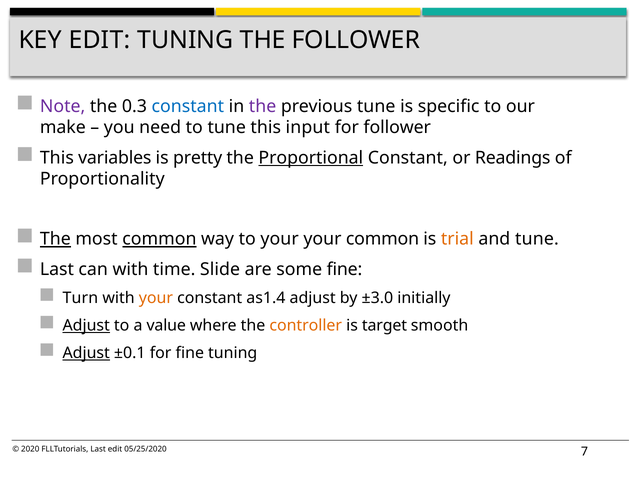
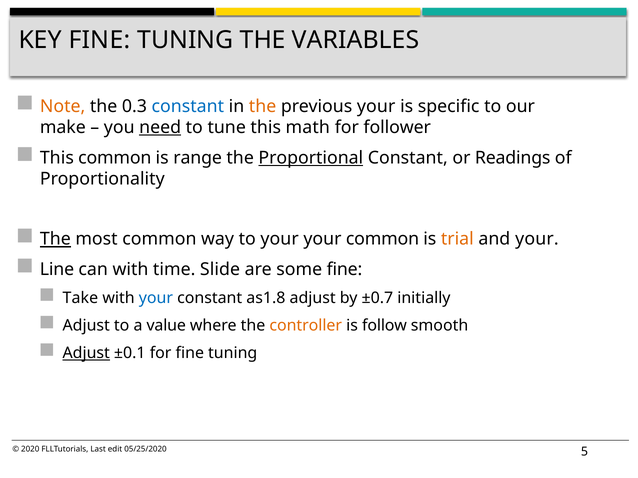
KEY EDIT: EDIT -> FINE (99, 40)
THE FOLLOWER: FOLLOWER -> VARIABLES (356, 40)
Note colour: purple -> orange (63, 106)
the colour: purple -> orange (263, 106)
previous tune: tune -> your (376, 106)
need underline: none -> present (160, 128)
input: input -> math (308, 128)
This variables: variables -> common (115, 158)
pretty: pretty -> range (198, 158)
common underline: present -> none (159, 239)
and tune: tune -> your (537, 239)
Last: Last -> Line (57, 270)
Turn: Turn -> Take (80, 298)
your colour: orange -> blue (156, 298)
as1.4: as1.4 -> as1.8 (266, 298)
±3.0: ±3.0 -> ±0.7 (377, 298)
Adjust underline: present -> none (86, 326)
target: target -> follow (384, 326)
7: 7 -> 5 (585, 452)
